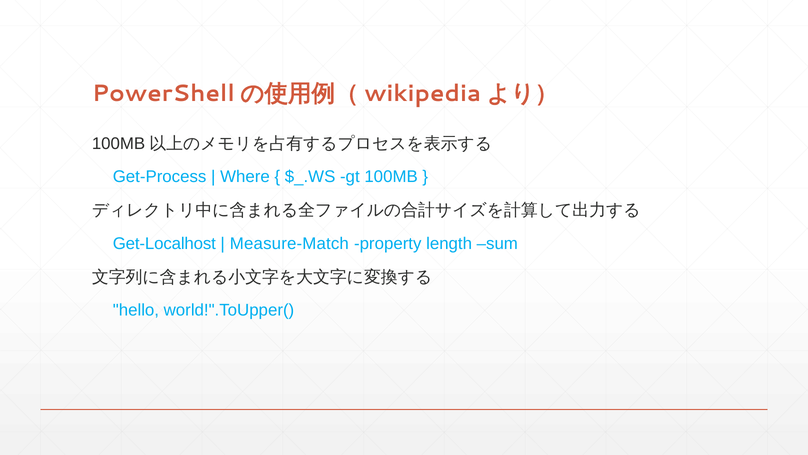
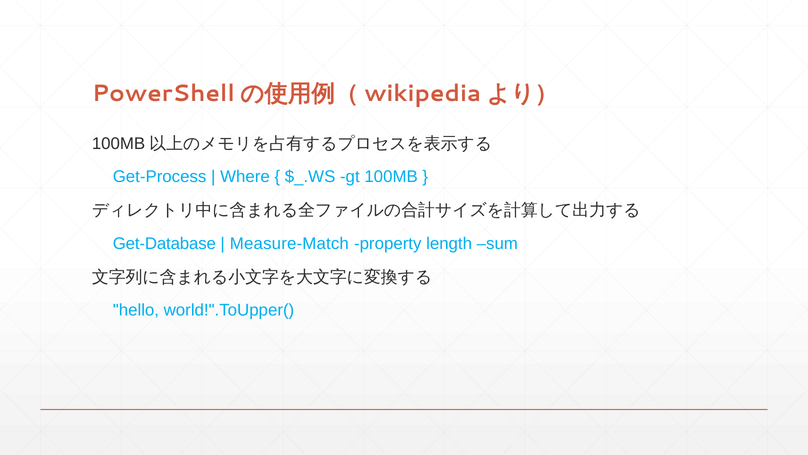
Get-Localhost: Get-Localhost -> Get-Database (164, 243)
